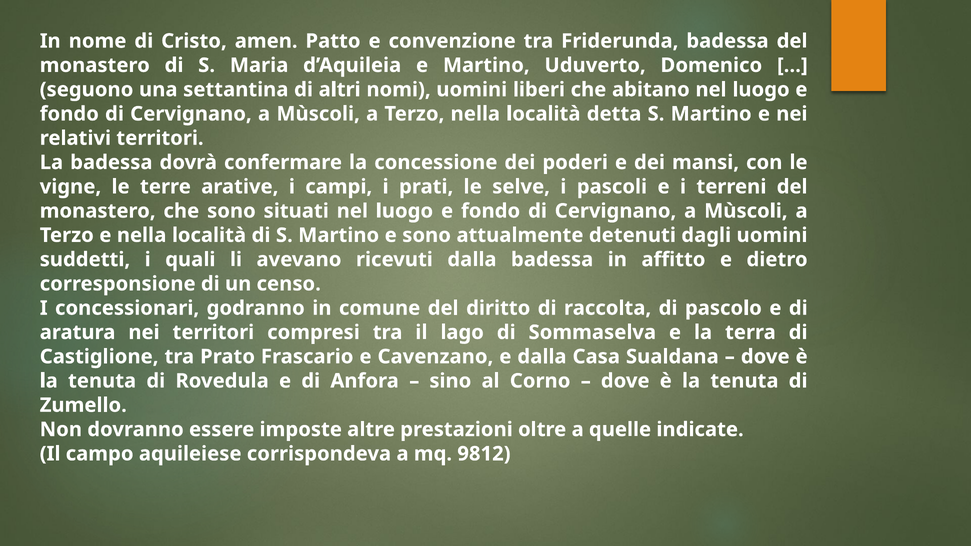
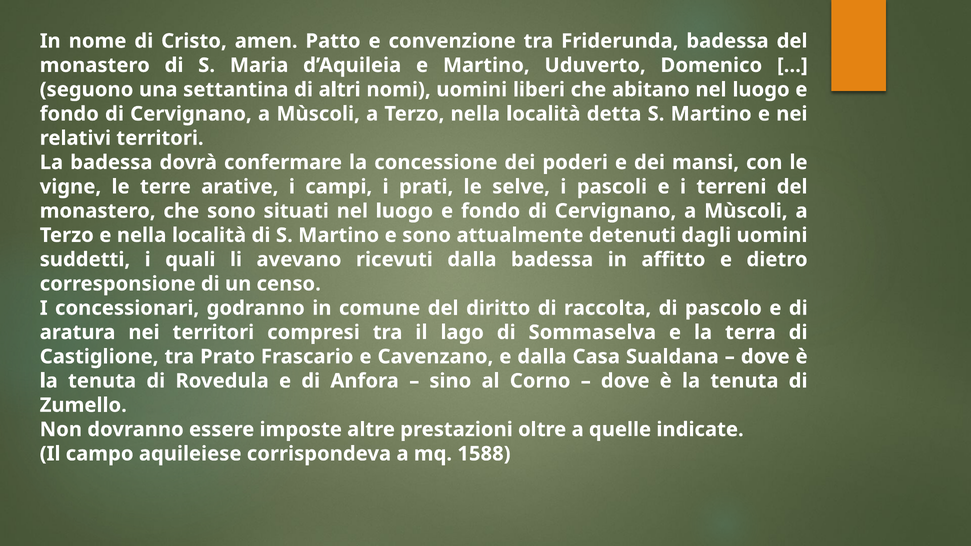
9812: 9812 -> 1588 (484, 454)
